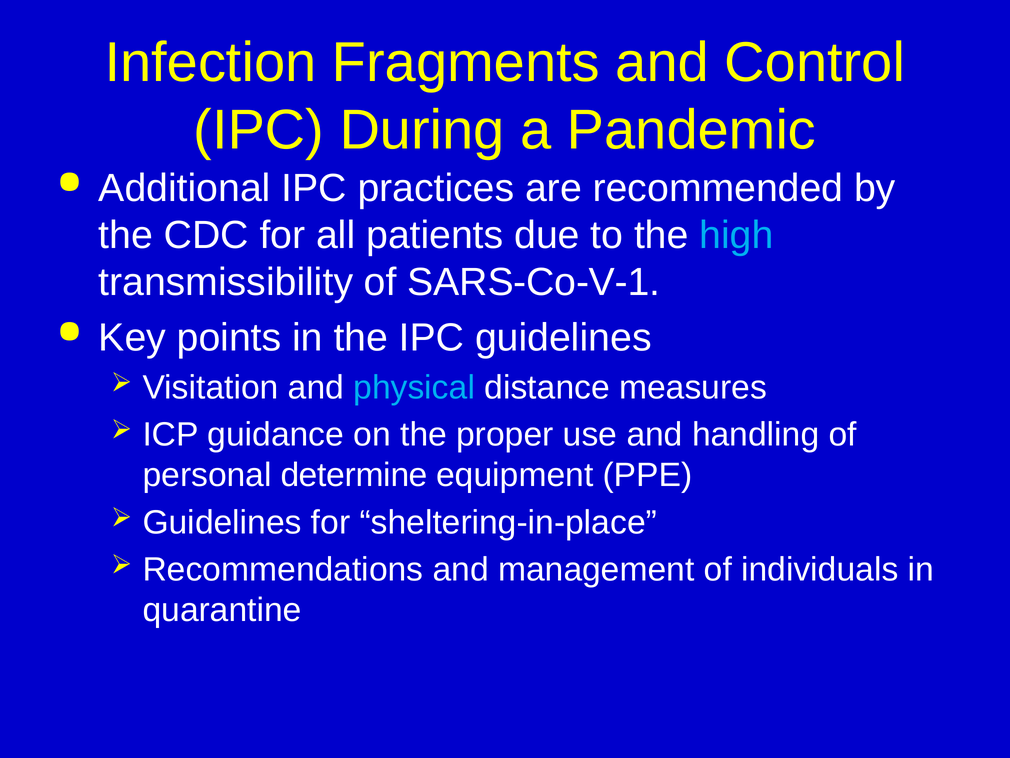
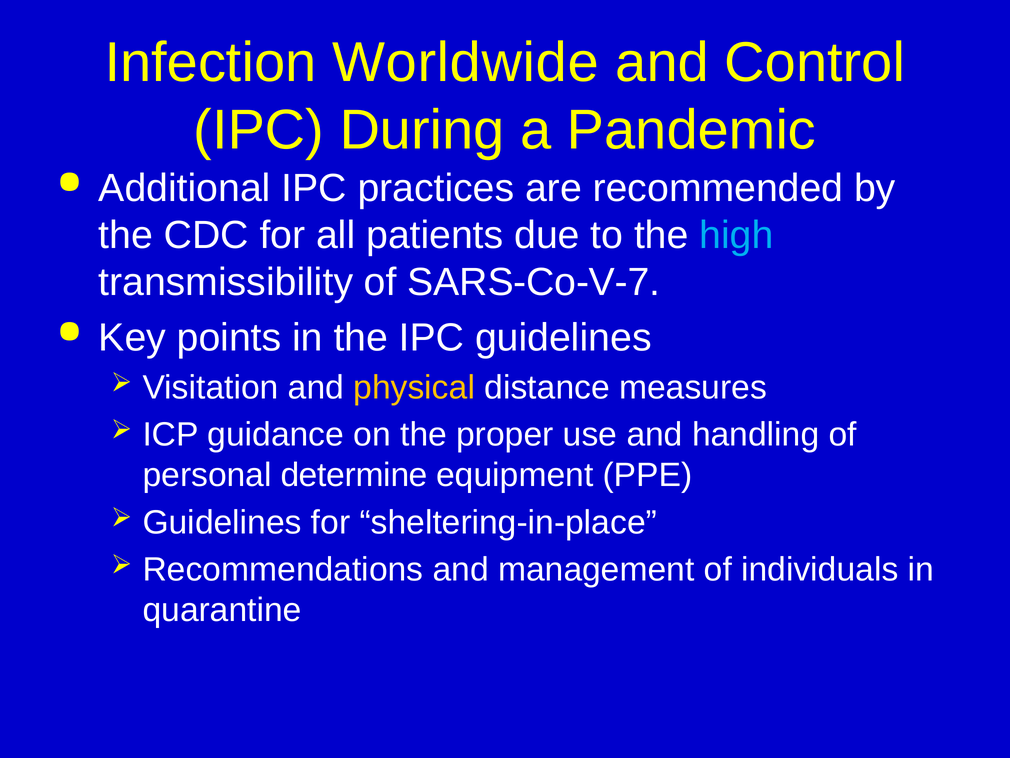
Fragments: Fragments -> Worldwide (466, 63)
SARS-Co-V-1: SARS-Co-V-1 -> SARS-Co-V-7 (534, 282)
physical colour: light blue -> yellow (414, 387)
